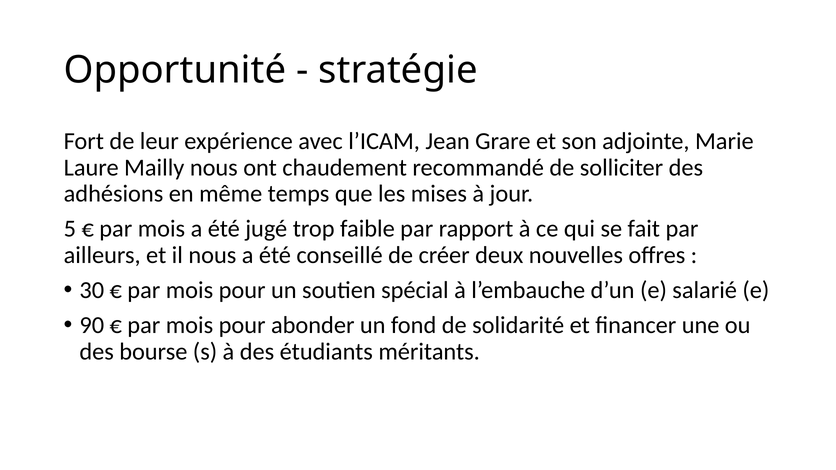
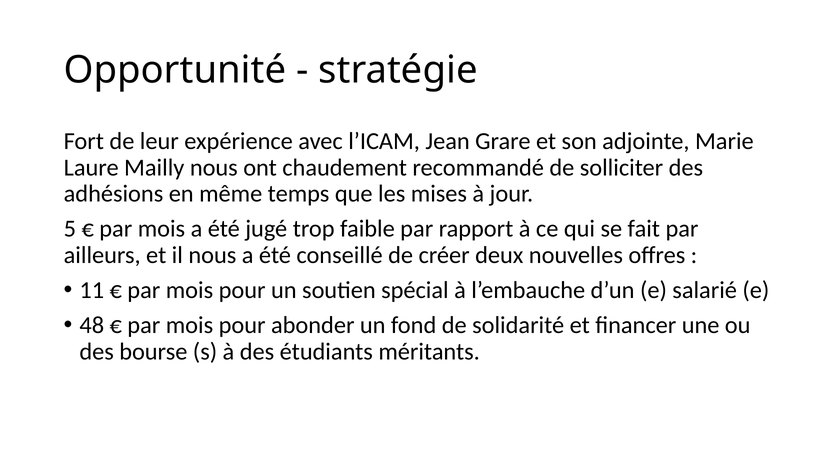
30: 30 -> 11 (92, 290)
90: 90 -> 48 (92, 326)
